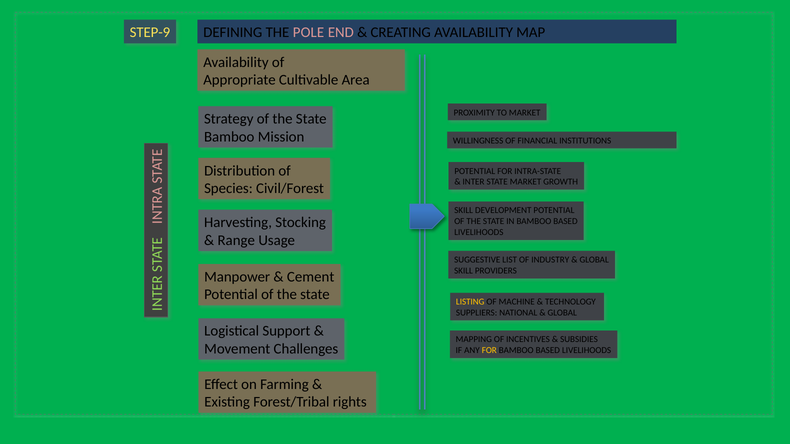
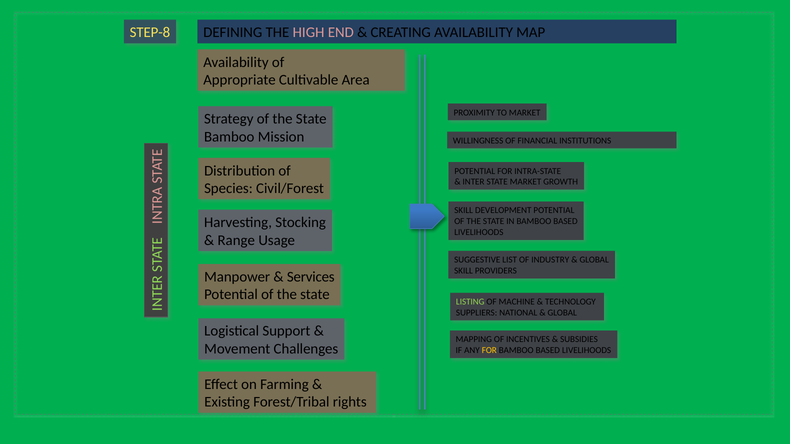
STEP-9: STEP-9 -> STEP-8 (150, 33)
POLE: POLE -> HIGH (309, 33)
Cement: Cement -> Services (311, 277)
LISTING colour: yellow -> light green (470, 302)
